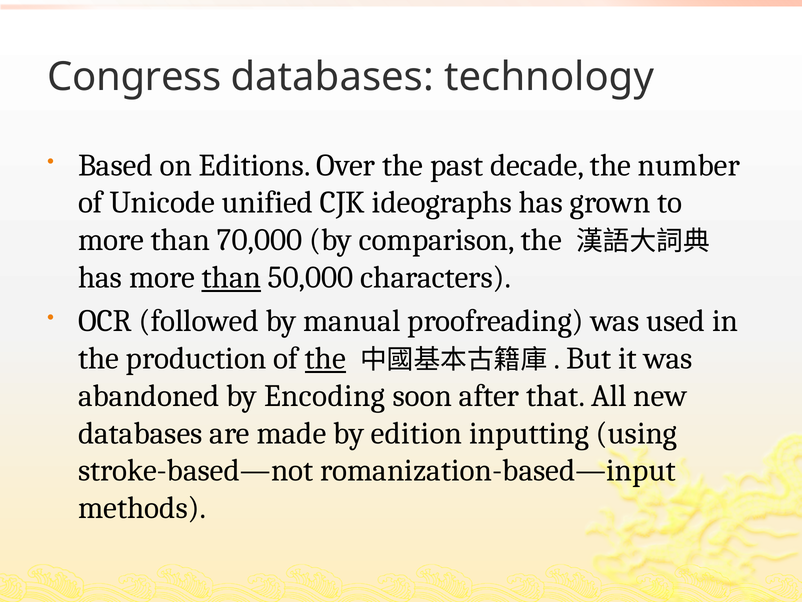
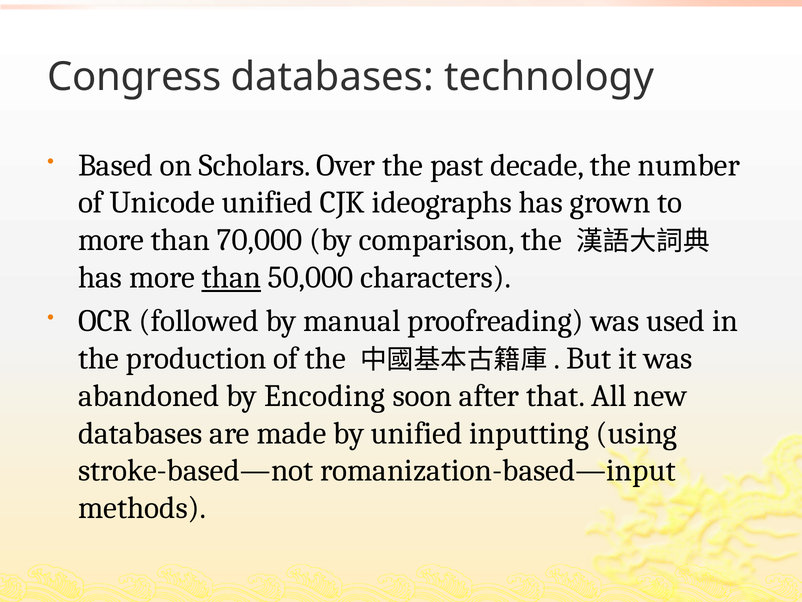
Editions: Editions -> Scholars (255, 165)
the underline: present -> none (325, 358)
by edition: edition -> unified (417, 433)
